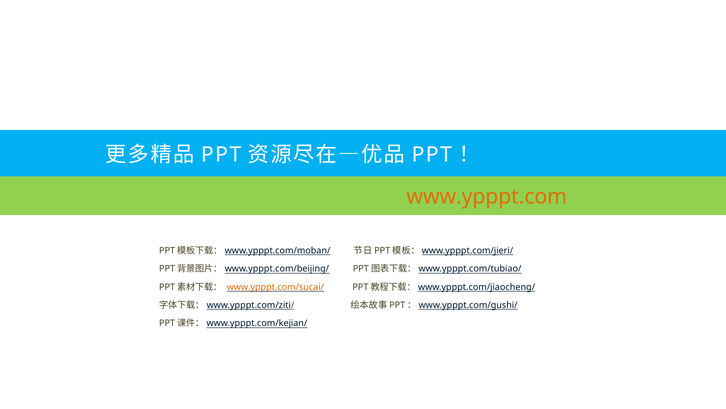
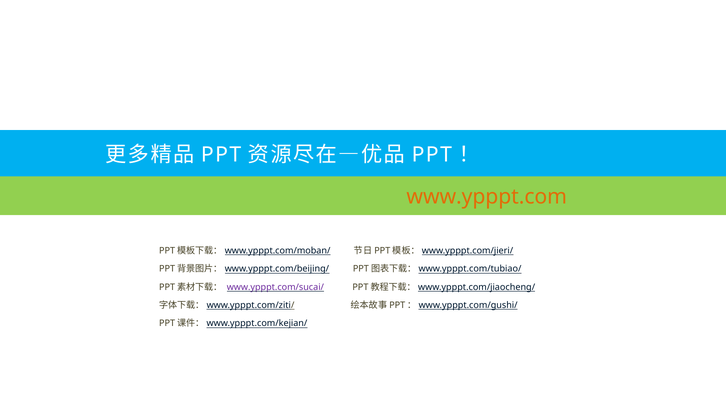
www.ypppt.com/sucai/ colour: orange -> purple (275, 287)
